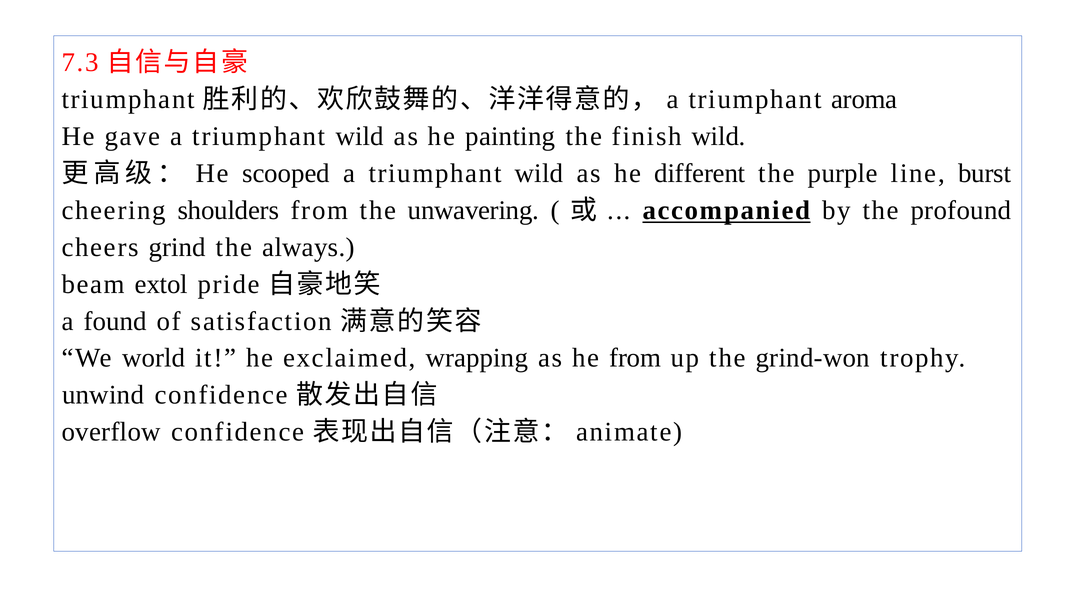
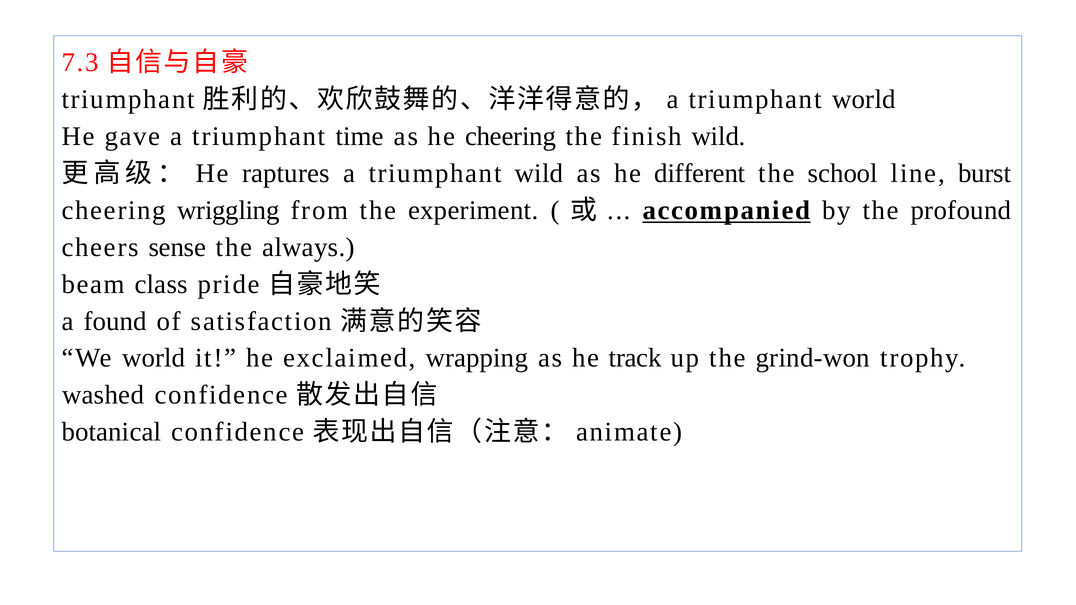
triumphant aroma: aroma -> world (864, 99)
gave a triumphant wild: wild -> time (360, 136)
he painting: painting -> cheering (511, 136)
scooped: scooped -> raptures (286, 173)
purple: purple -> school (843, 173)
shoulders: shoulders -> wriggling (228, 210)
unwavering: unwavering -> experiment (473, 210)
grind: grind -> sense (177, 247)
extol: extol -> class (161, 284)
he from: from -> track (635, 358)
unwind: unwind -> washed (103, 395)
overflow: overflow -> botanical (111, 432)
